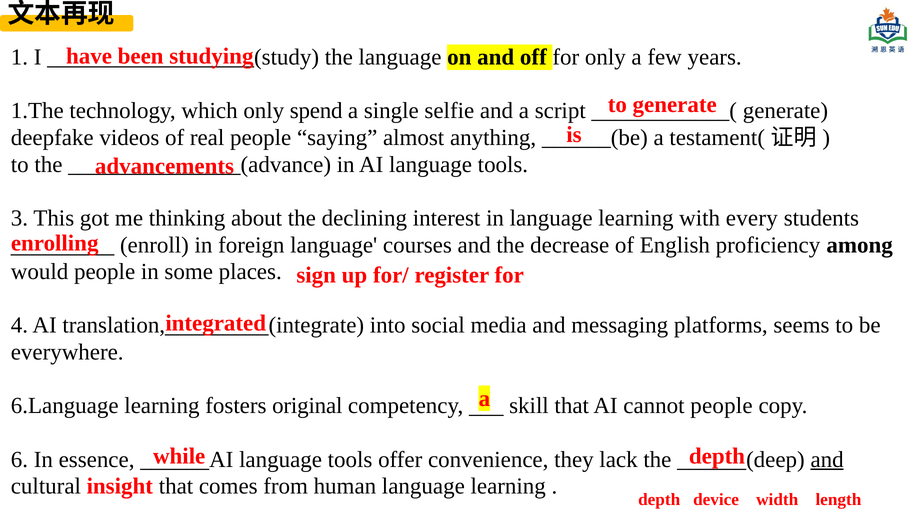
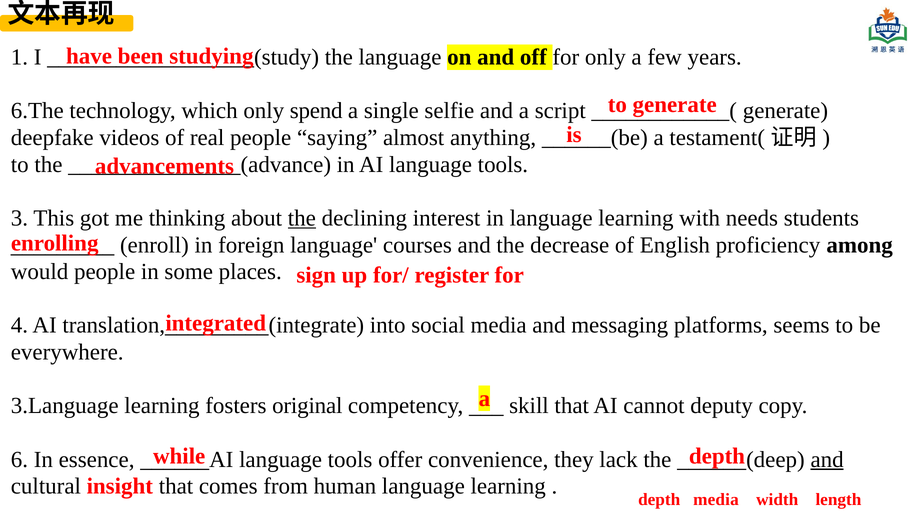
1.The: 1.The -> 6.The (37, 111)
the underline: none -> present (302, 218)
every: every -> needs (752, 218)
6.Language: 6.Language -> 3.Language (65, 406)
cannot people: people -> deputy (722, 406)
depth device: device -> media (716, 499)
